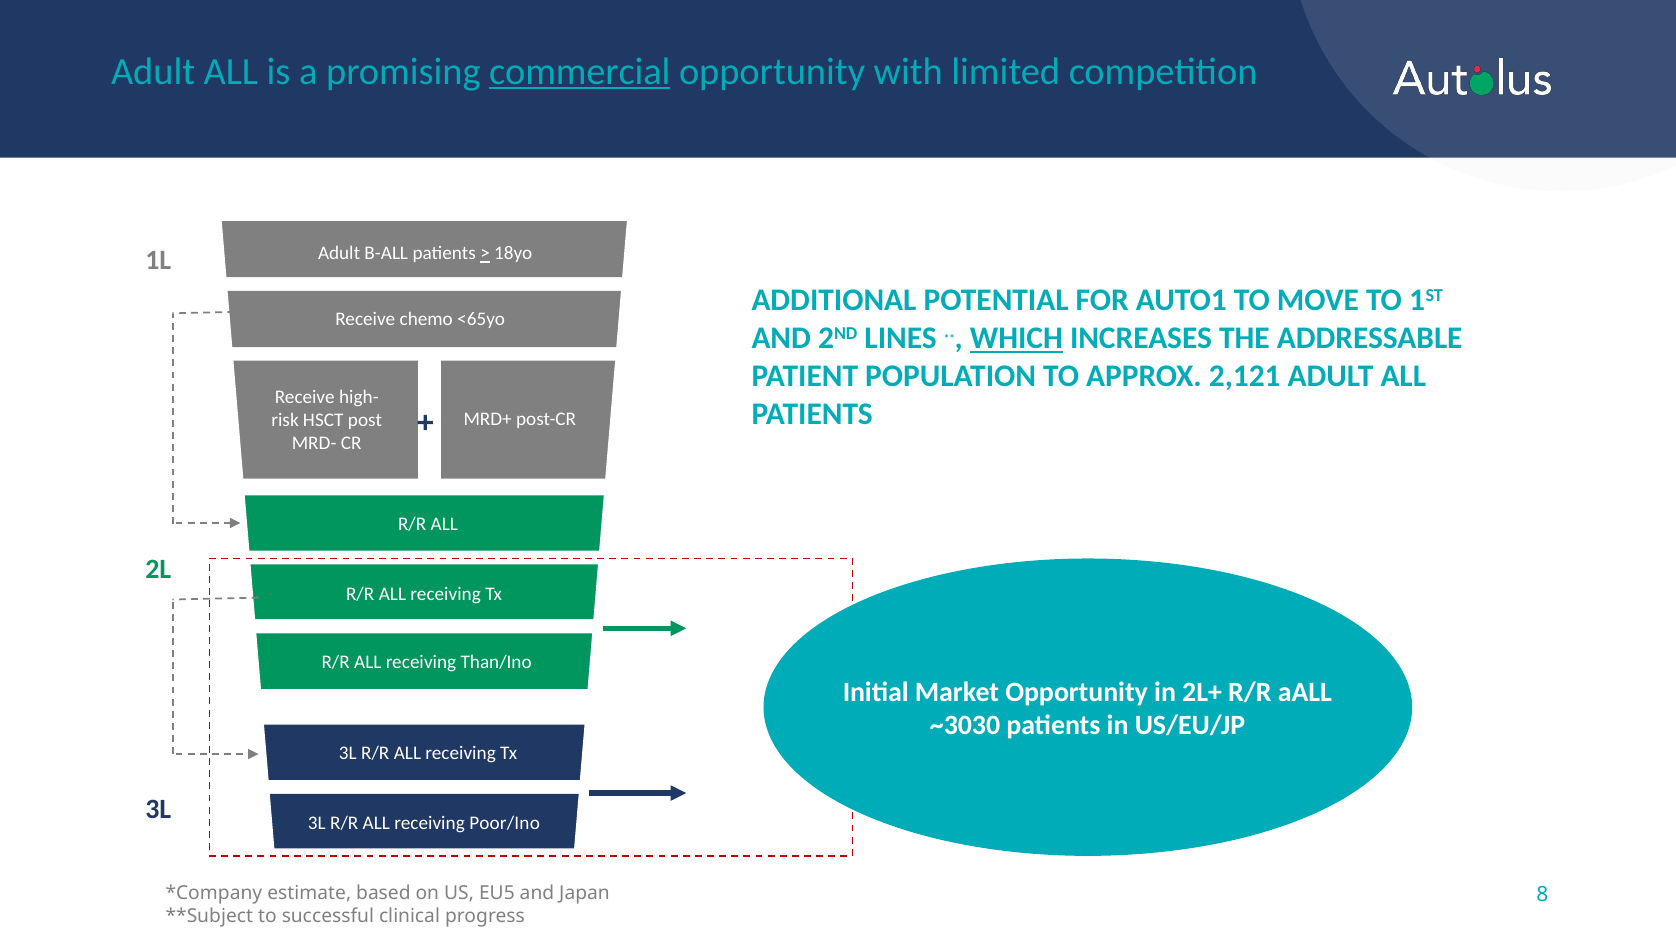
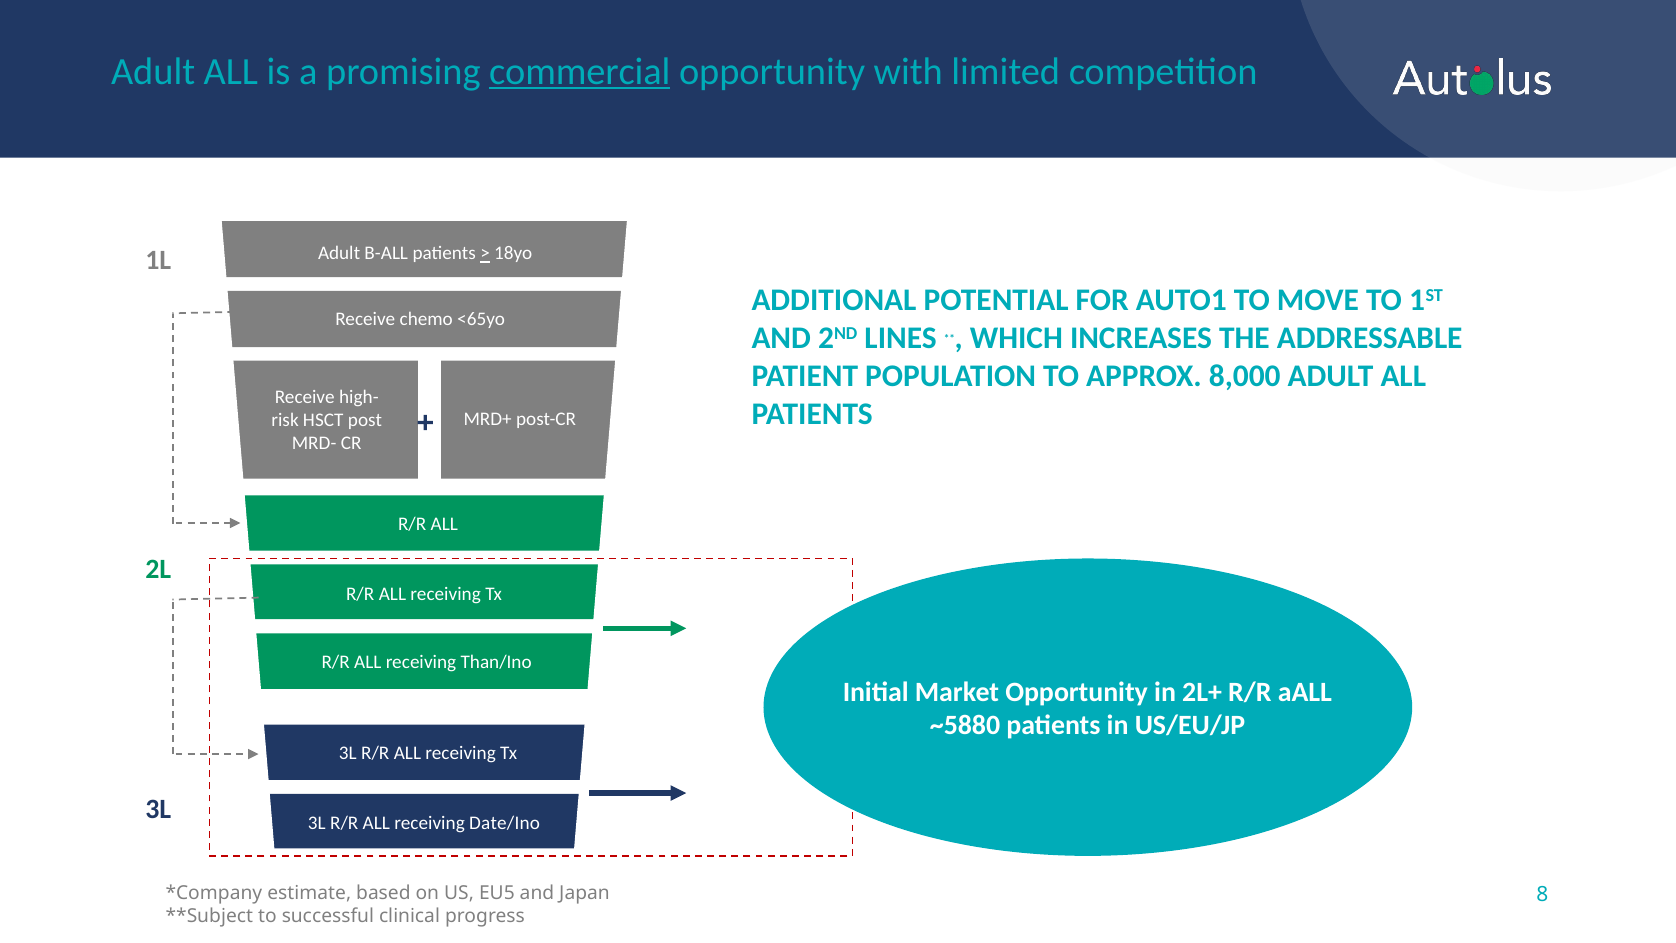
WHICH underline: present -> none (1016, 338)
2,121: 2,121 -> 8,000 (1245, 376)
~3030: ~3030 -> ~5880 (965, 725)
Poor/Ino: Poor/Ino -> Date/Ino (505, 823)
